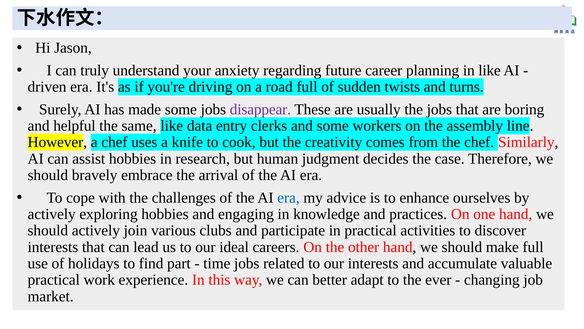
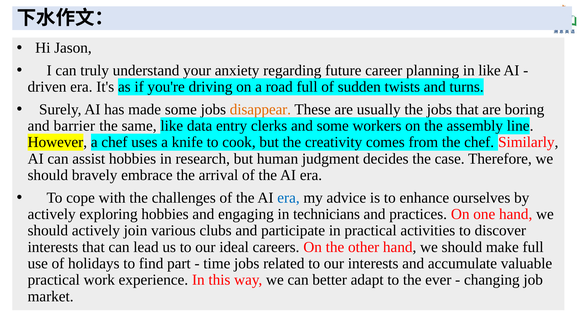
disappear colour: purple -> orange (260, 109)
helpful: helpful -> barrier (74, 126)
knowledge: knowledge -> technicians (327, 214)
